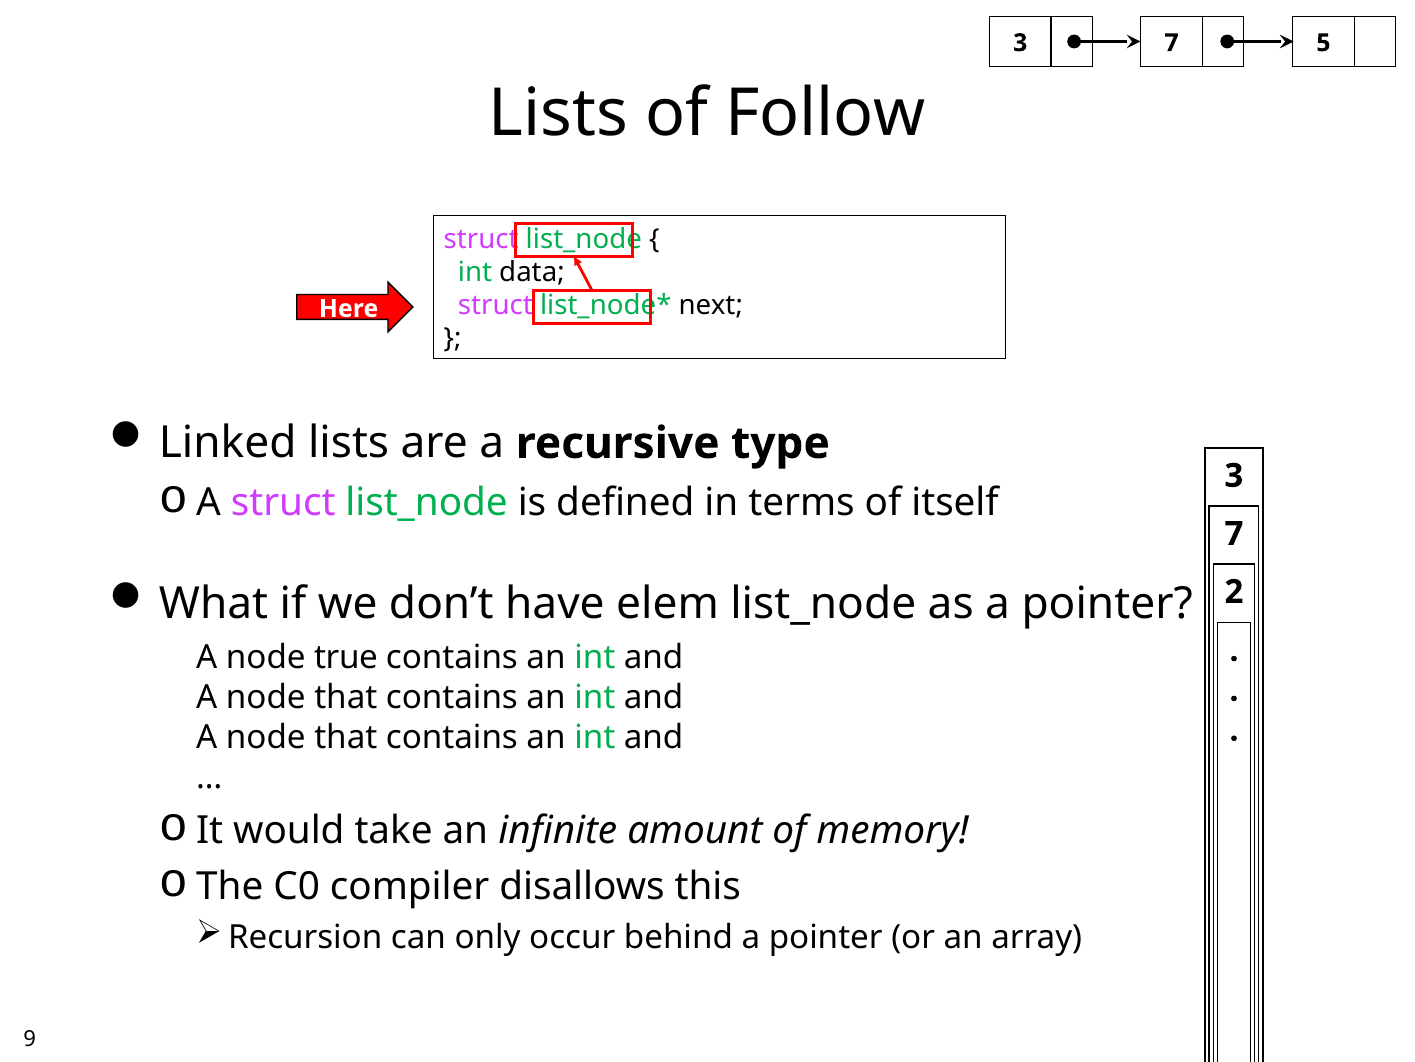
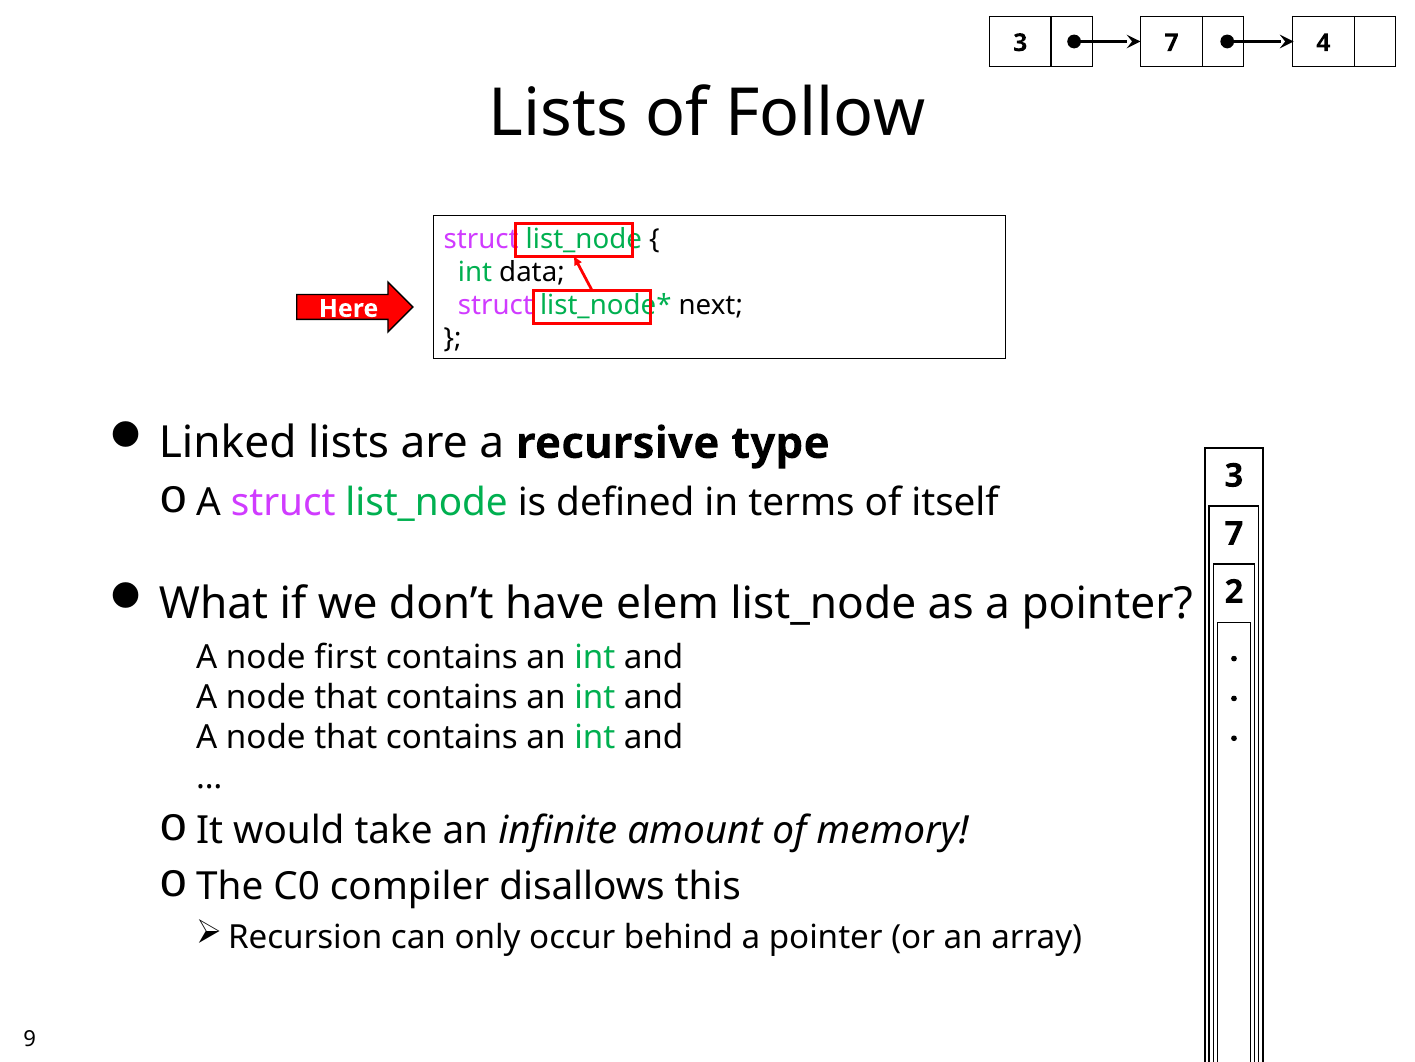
5: 5 -> 4 (1323, 43)
true: true -> first (346, 657)
